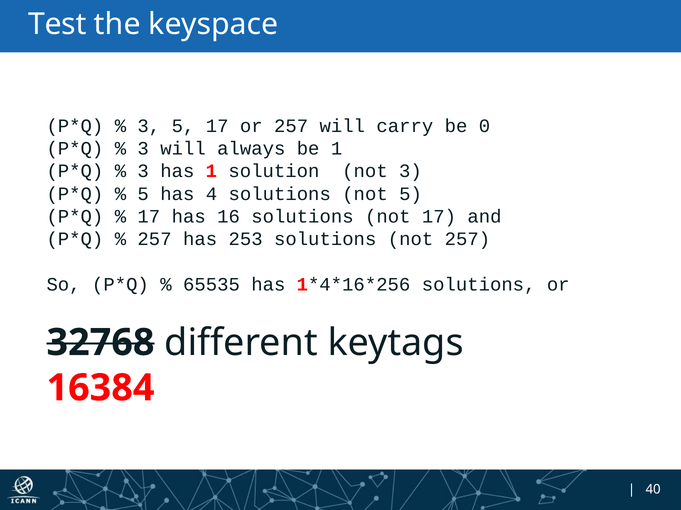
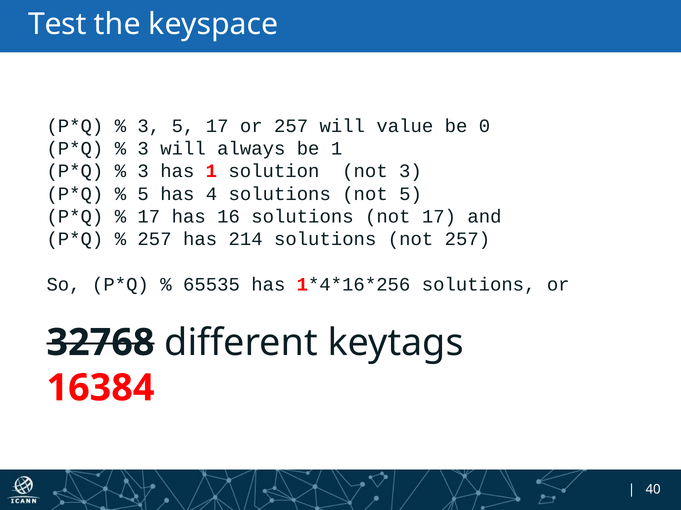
carry: carry -> value (405, 126)
253: 253 -> 214 (246, 240)
